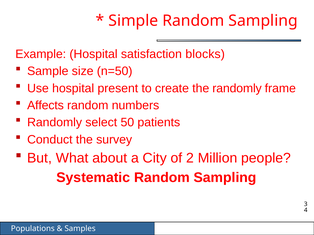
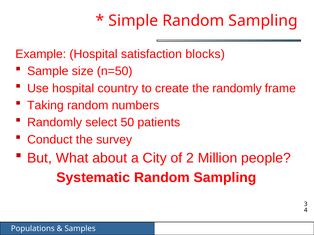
present: present -> country (118, 88)
Affects: Affects -> Taking (45, 106)
